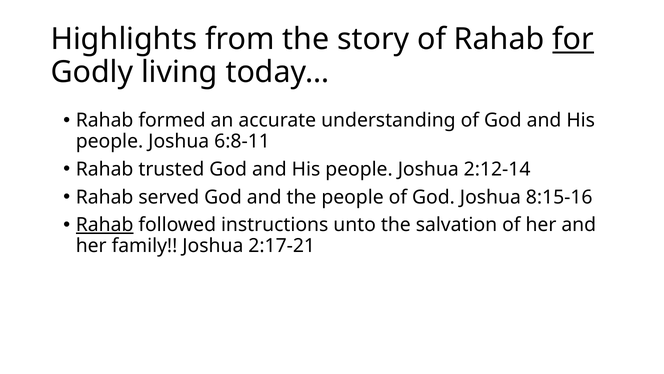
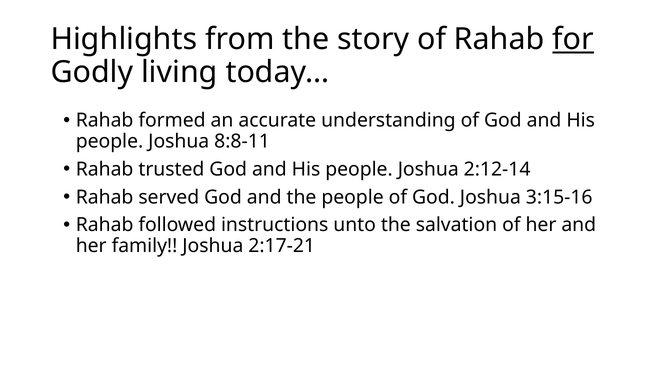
6:8-11: 6:8-11 -> 8:8-11 (242, 141)
8:15-16: 8:15-16 -> 3:15-16 (559, 197)
Rahab underline: present -> none (105, 225)
